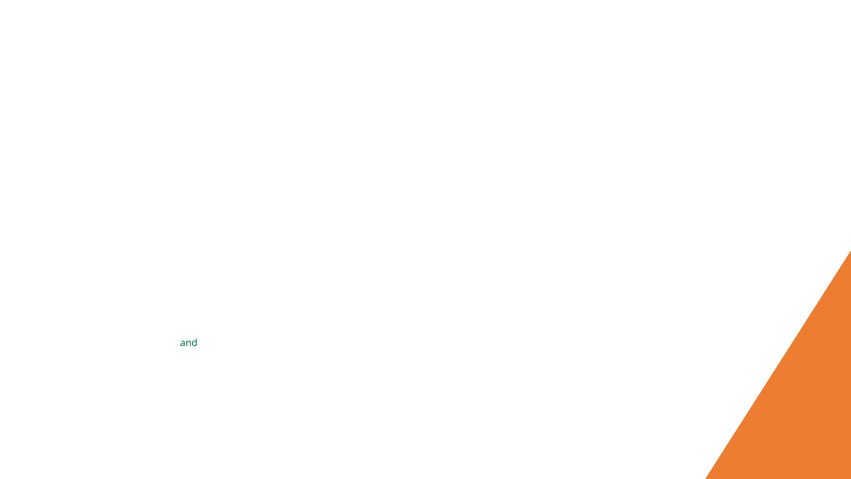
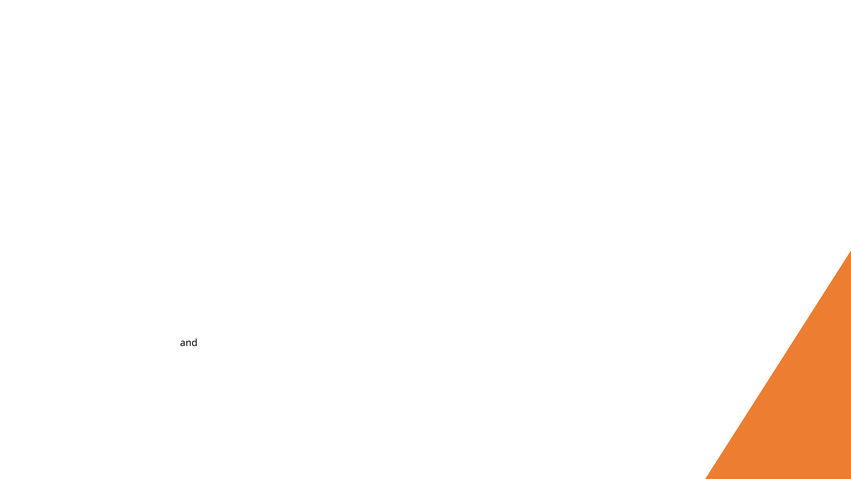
and colour: green -> black (189, 343)
